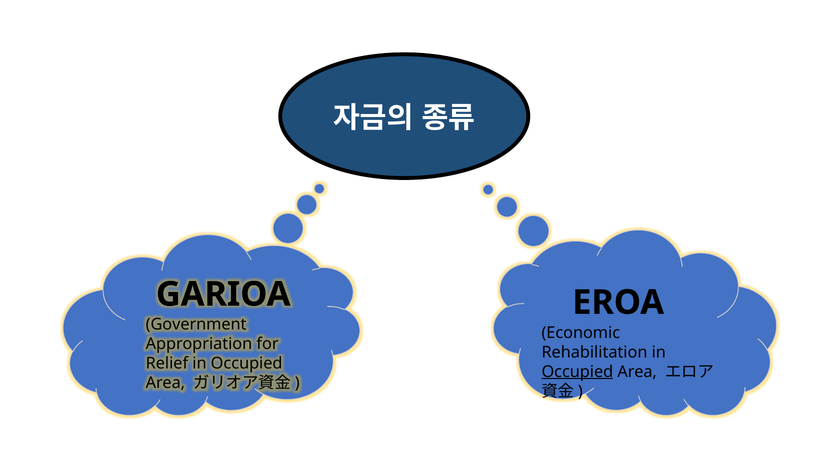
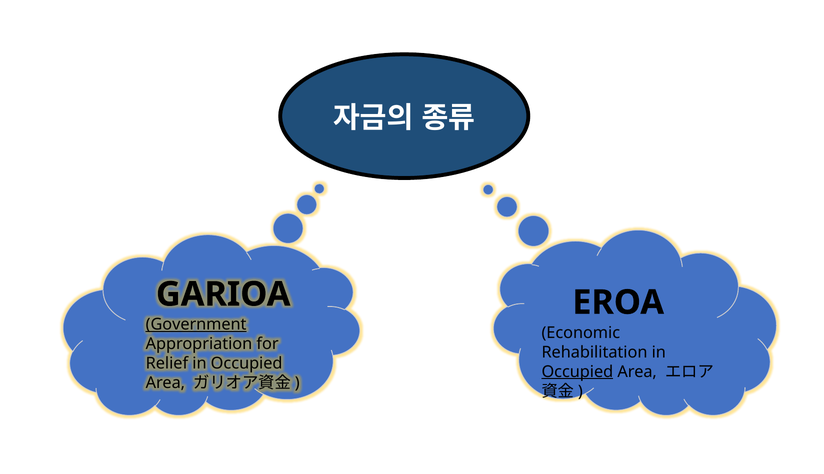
Government underline: none -> present (196, 325)
